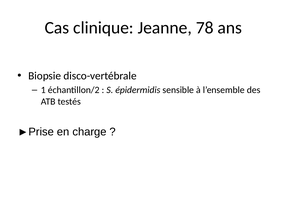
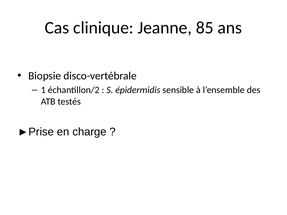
78: 78 -> 85 (205, 28)
